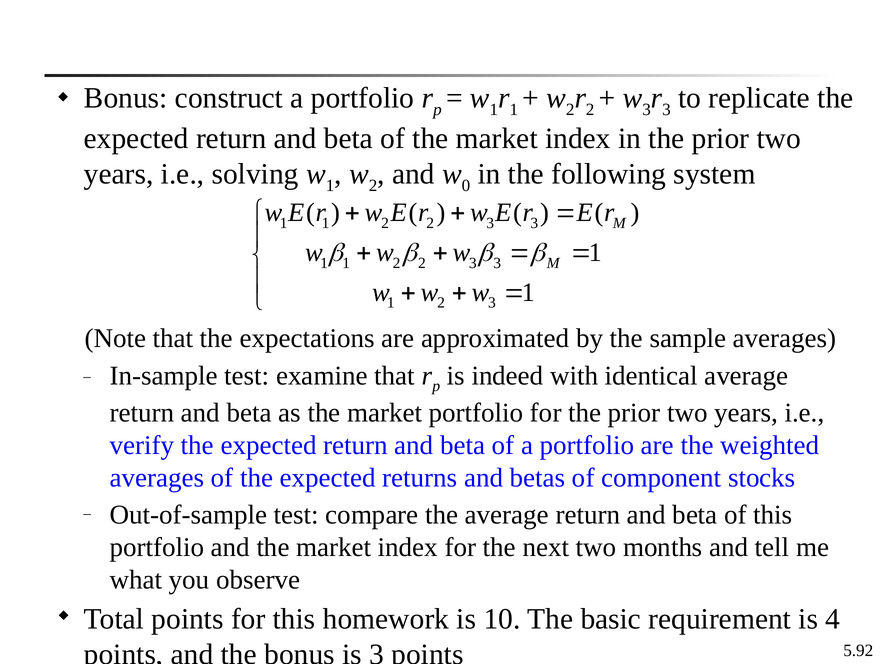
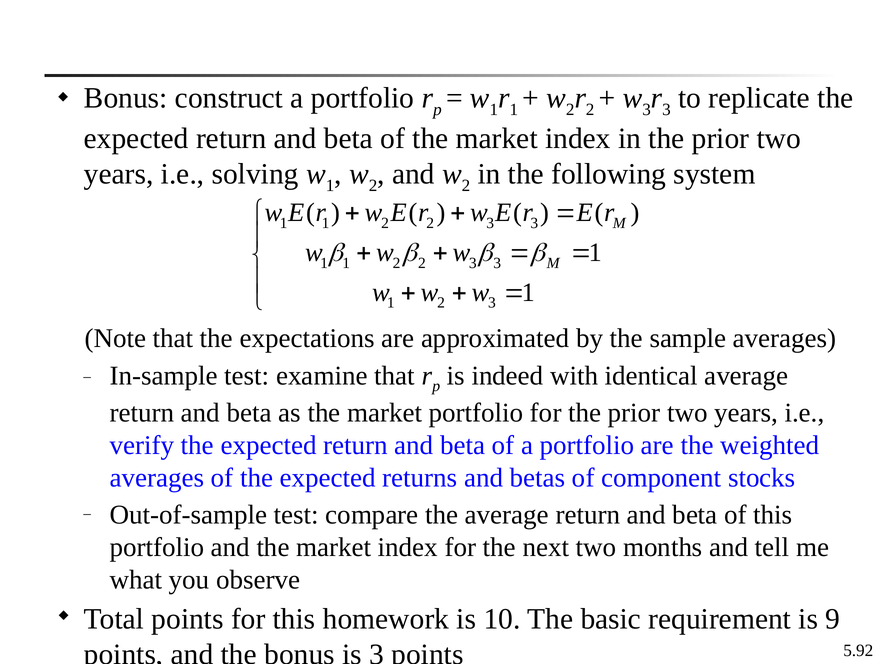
0: 0 -> 2 (466, 186)
4: 4 -> 9 (833, 619)
